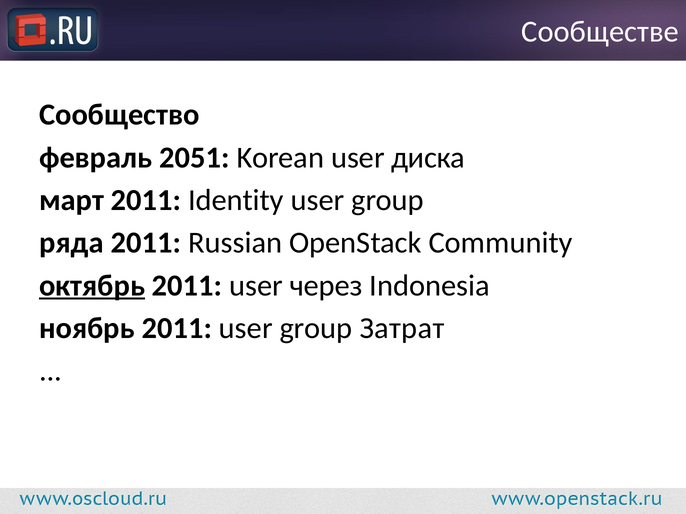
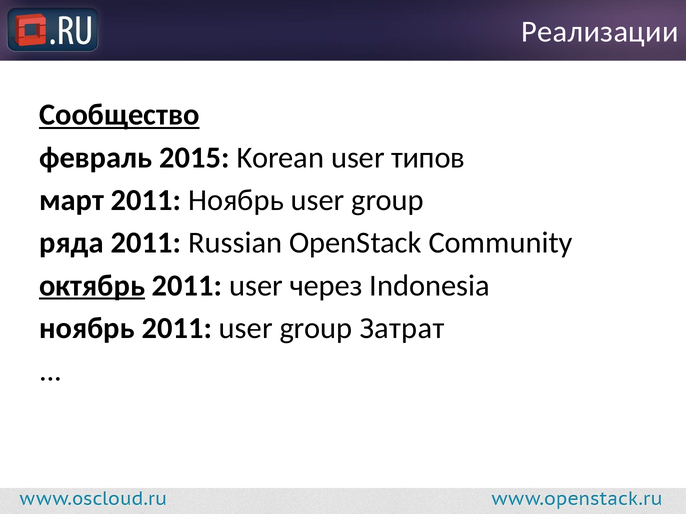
Сообществе: Сообществе -> Реализации (600, 32)
Сообщество underline: none -> present (119, 115)
2051: 2051 -> 2015 (195, 158)
диска: диска -> типов (428, 158)
2011 Identity: Identity -> Ноябрь (236, 200)
